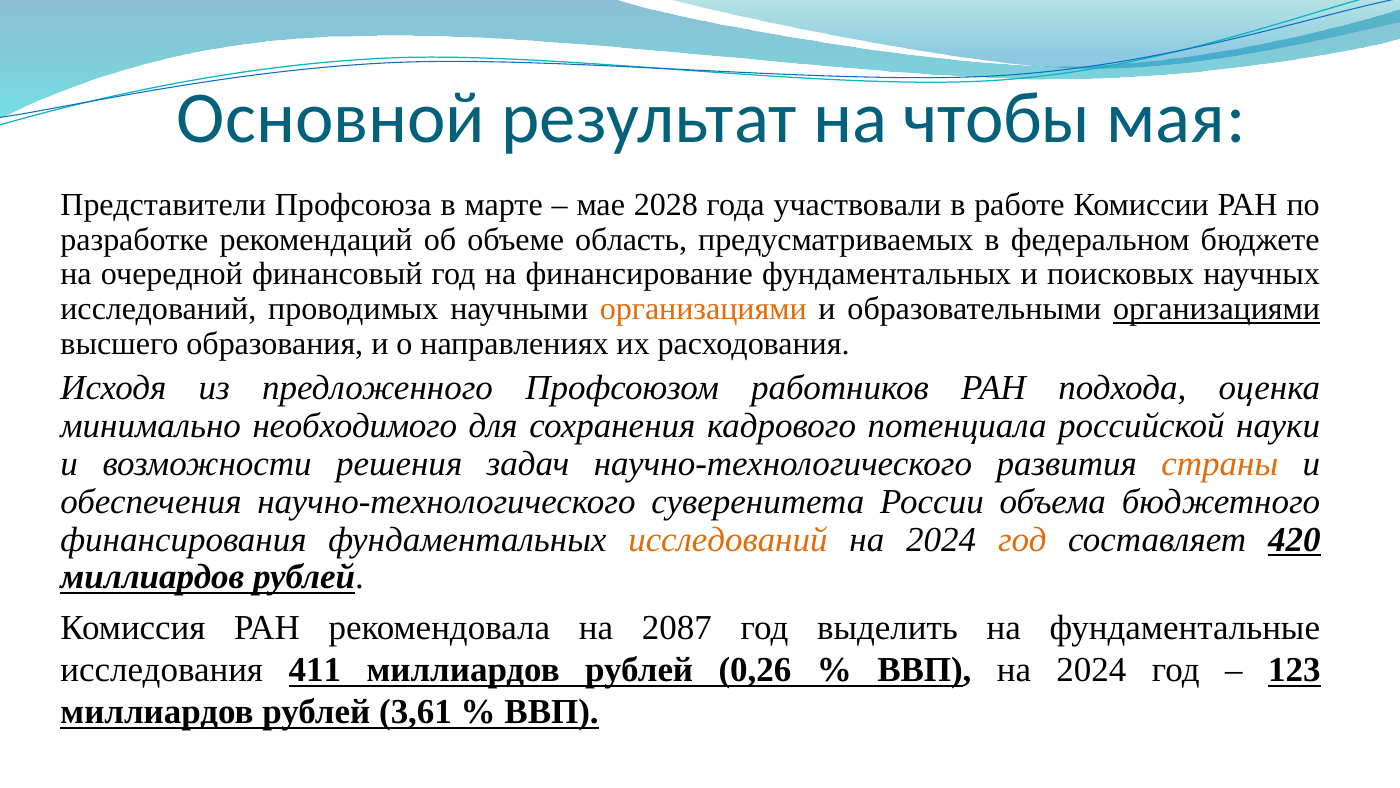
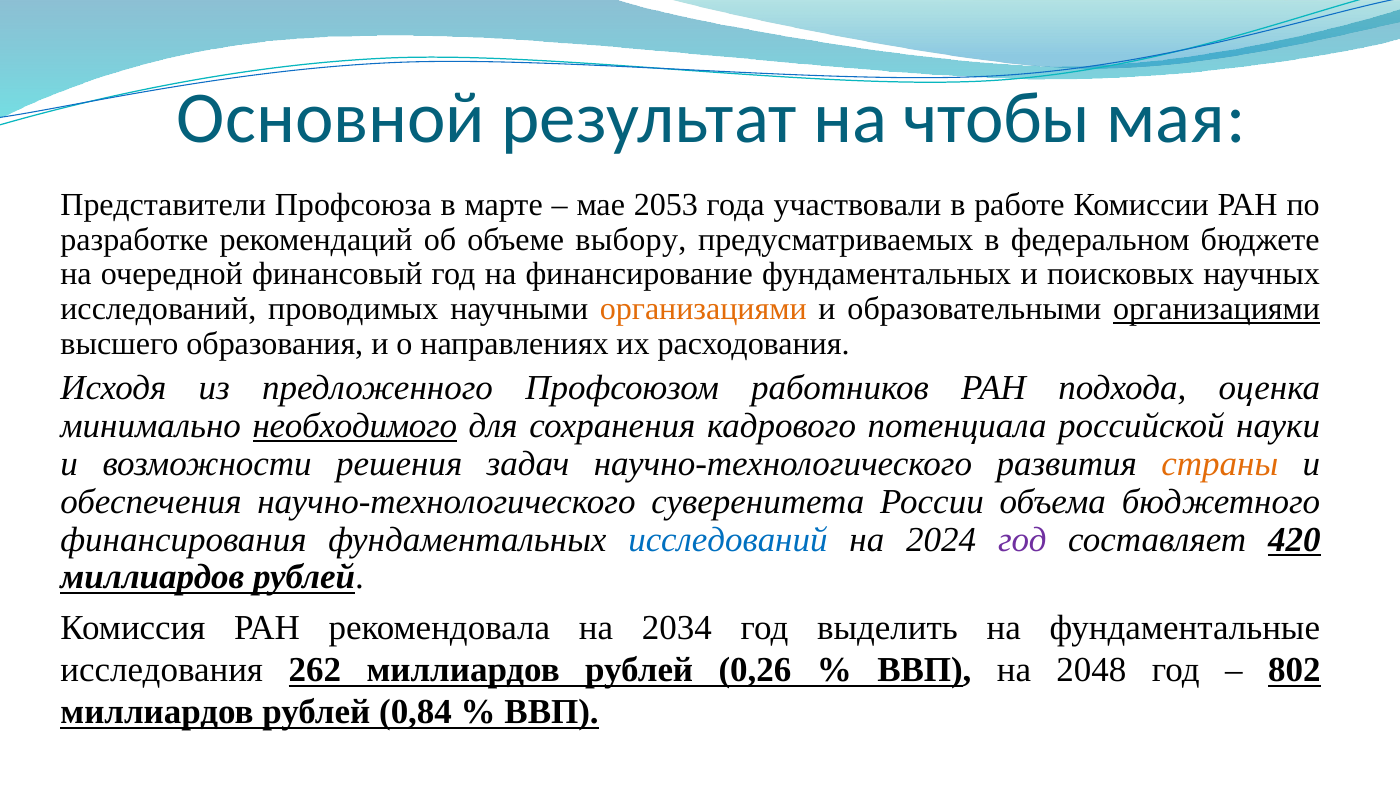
2028: 2028 -> 2053 (666, 205)
область: область -> выбору (631, 239)
необходимого underline: none -> present (355, 426)
исследований colour: orange -> blue (728, 539)
год colour: orange -> purple (1022, 539)
2087: 2087 -> 2034 (677, 628)
411: 411 -> 262 (315, 670)
ВВП на 2024: 2024 -> 2048 (1091, 670)
123: 123 -> 802 (1294, 670)
3,61: 3,61 -> 0,84 (416, 712)
